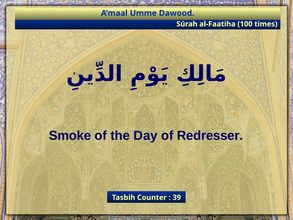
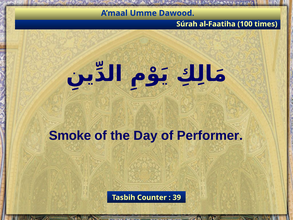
Redresser: Redresser -> Performer (210, 135)
